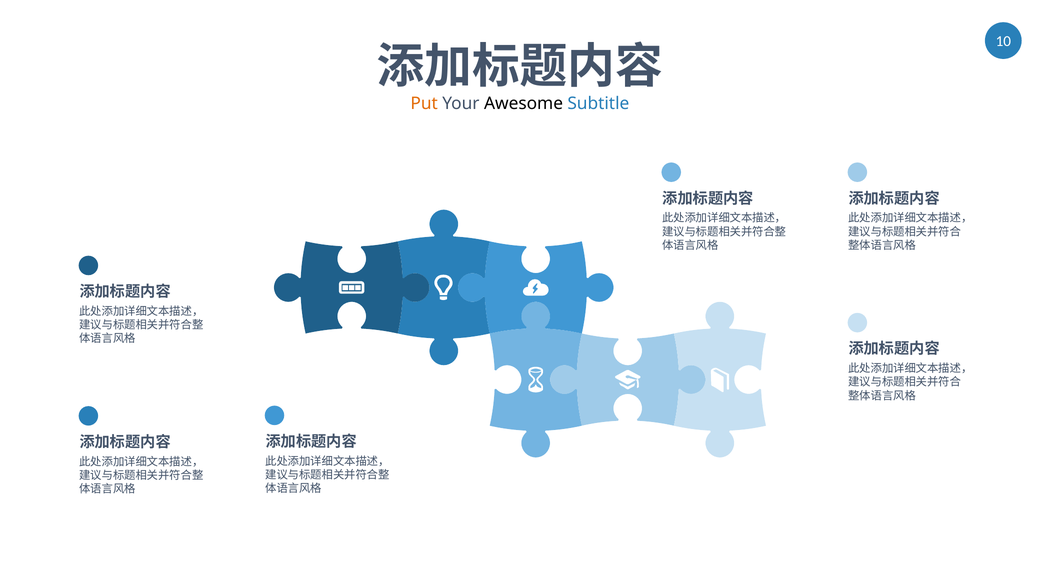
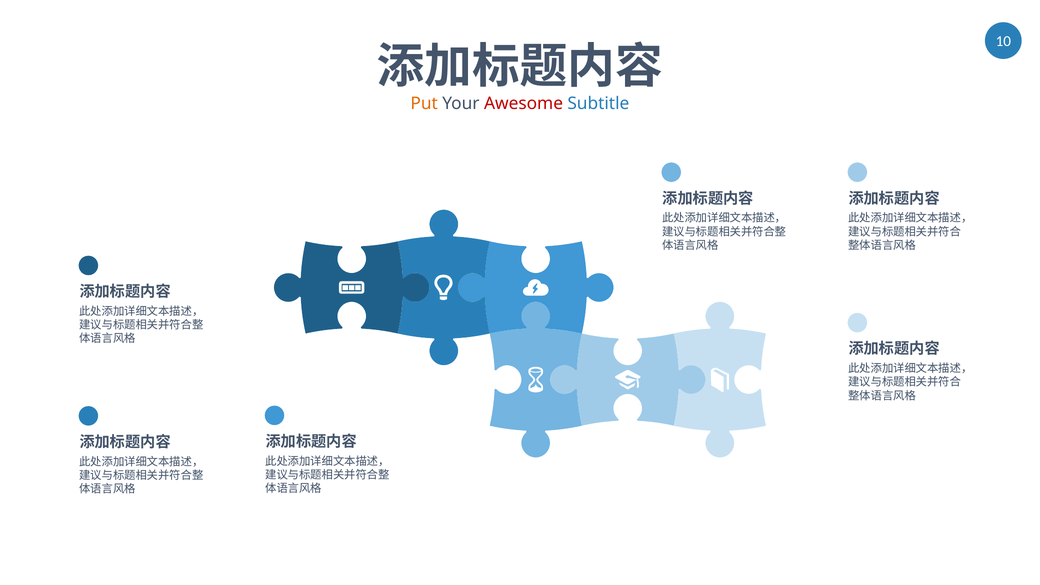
Awesome colour: black -> red (524, 104)
